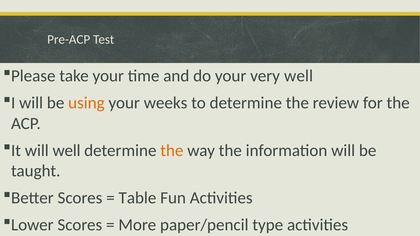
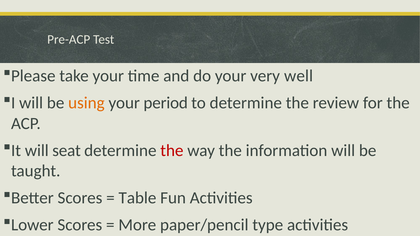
weeks: weeks -> period (166, 103)
will well: well -> seat (67, 151)
the colour: orange -> red (172, 151)
